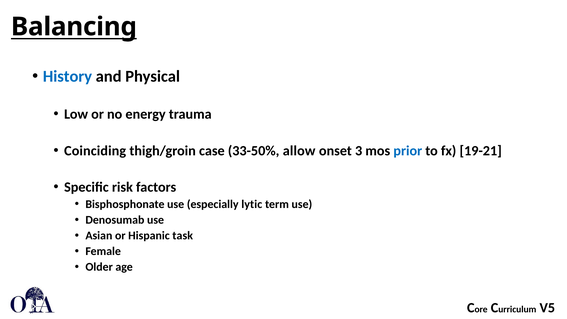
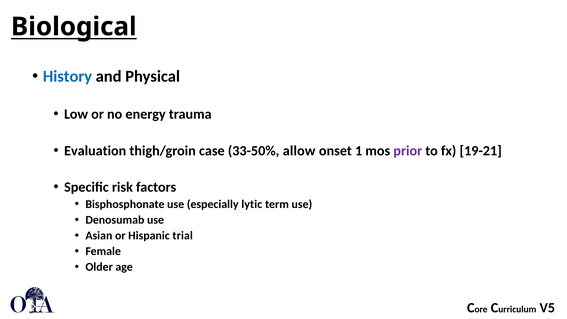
Balancing: Balancing -> Biological (74, 27)
Coinciding: Coinciding -> Evaluation (95, 151)
3: 3 -> 1 (359, 151)
prior colour: blue -> purple (408, 151)
task: task -> trial (183, 236)
